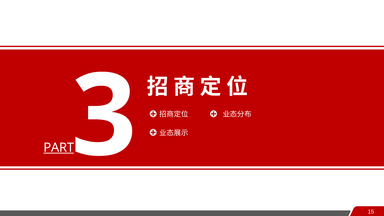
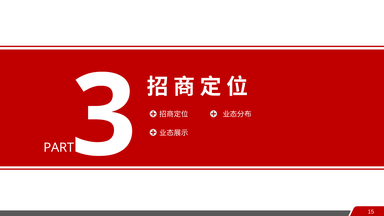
PART underline: present -> none (59, 148)
